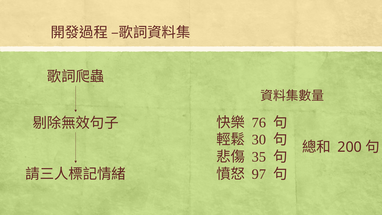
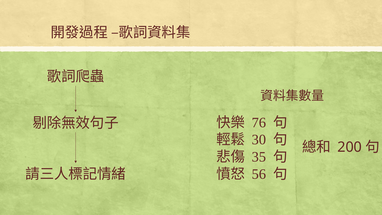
97: 97 -> 56 (259, 174)
